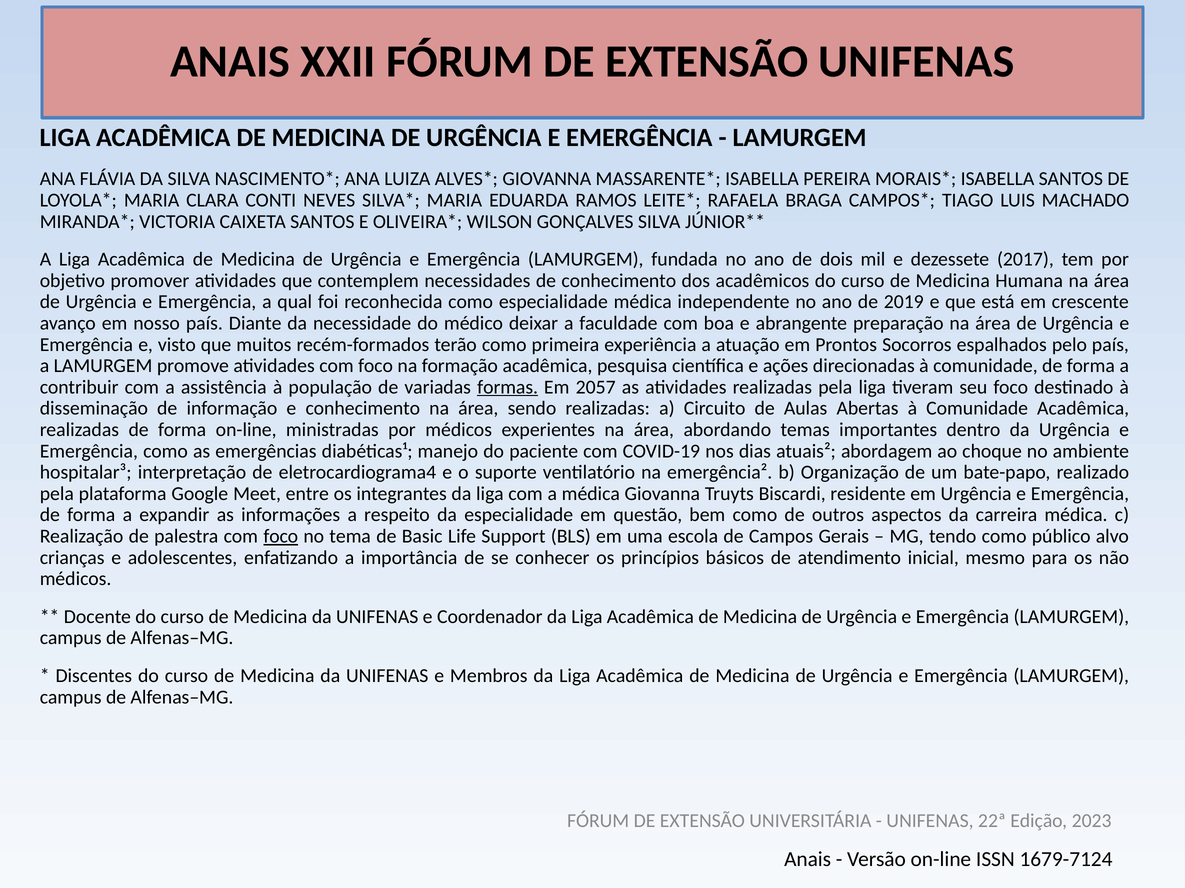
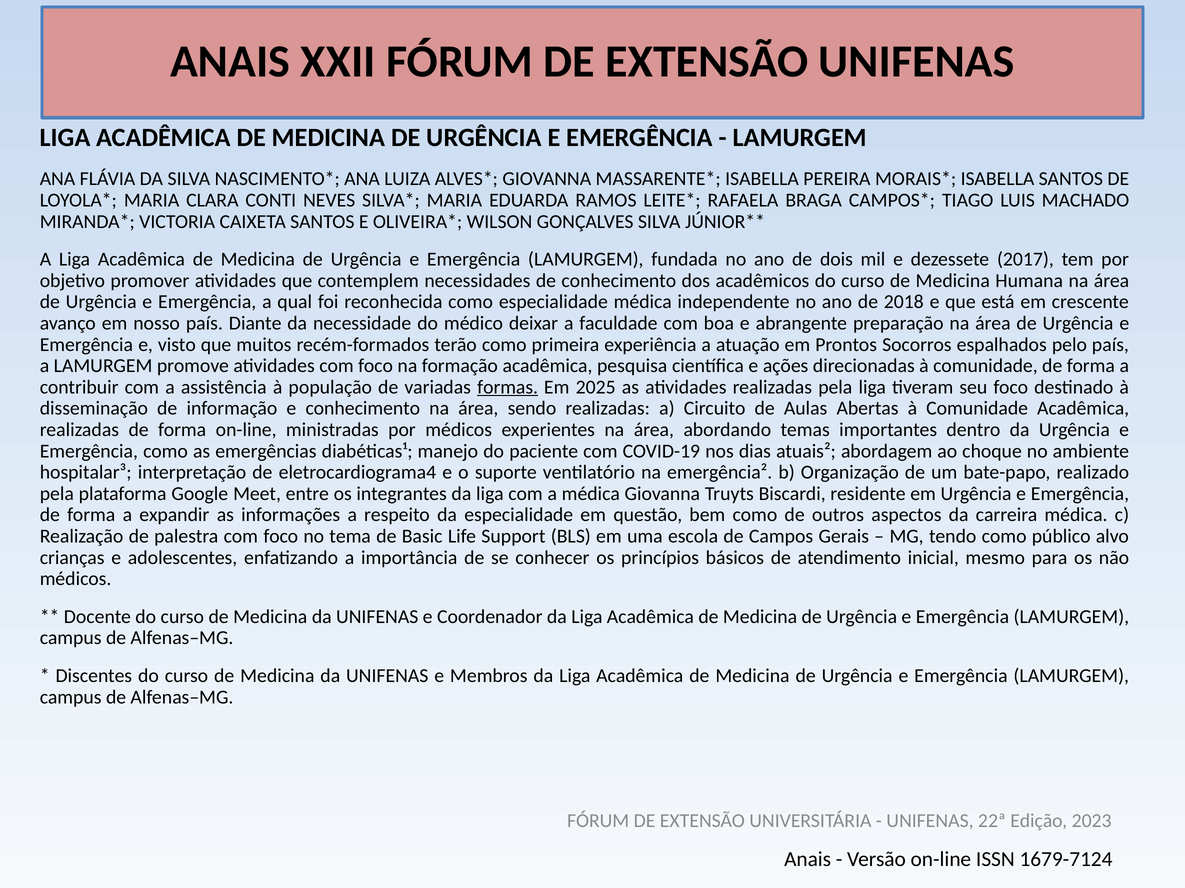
2019: 2019 -> 2018 (904, 302)
2057: 2057 -> 2025 (596, 387)
foco underline: present -> none (281, 537)
